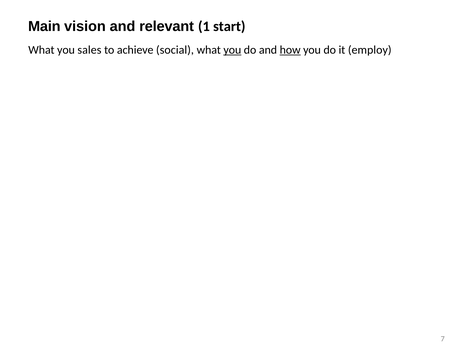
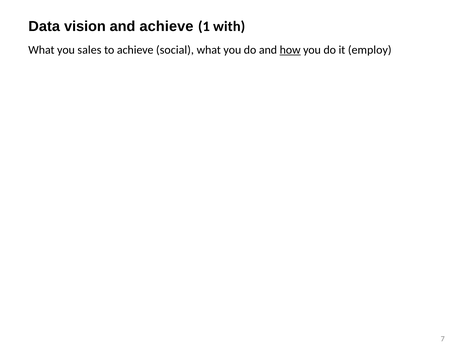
Main: Main -> Data (44, 26)
and relevant: relevant -> achieve (166, 26)
start: start -> with (229, 26)
you underline: present -> none (232, 50)
